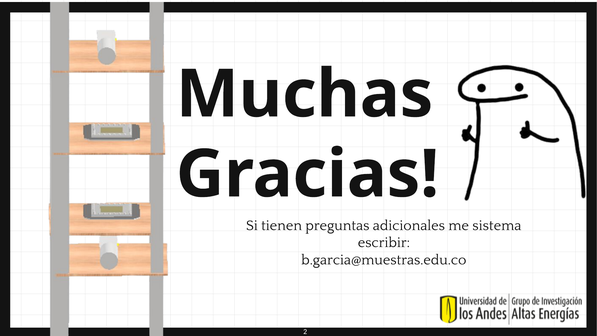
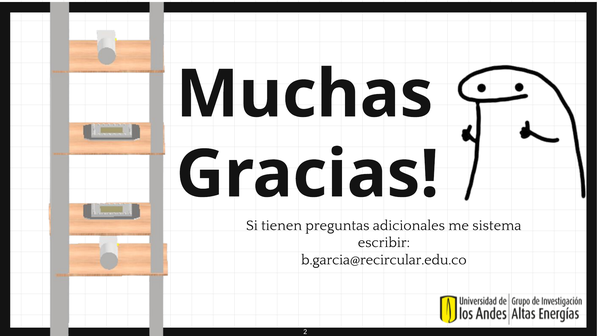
b.garcia@muestras.edu.co: b.garcia@muestras.edu.co -> b.garcia@recircular.edu.co (384, 260)
